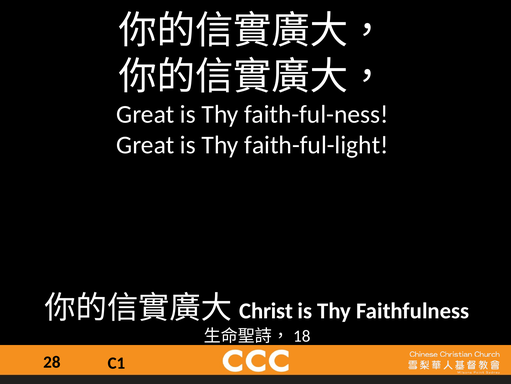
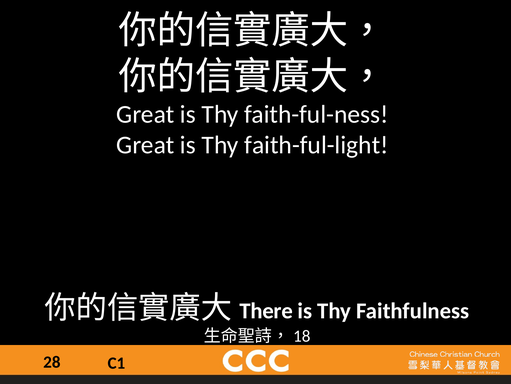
Christ: Christ -> There (266, 310)
